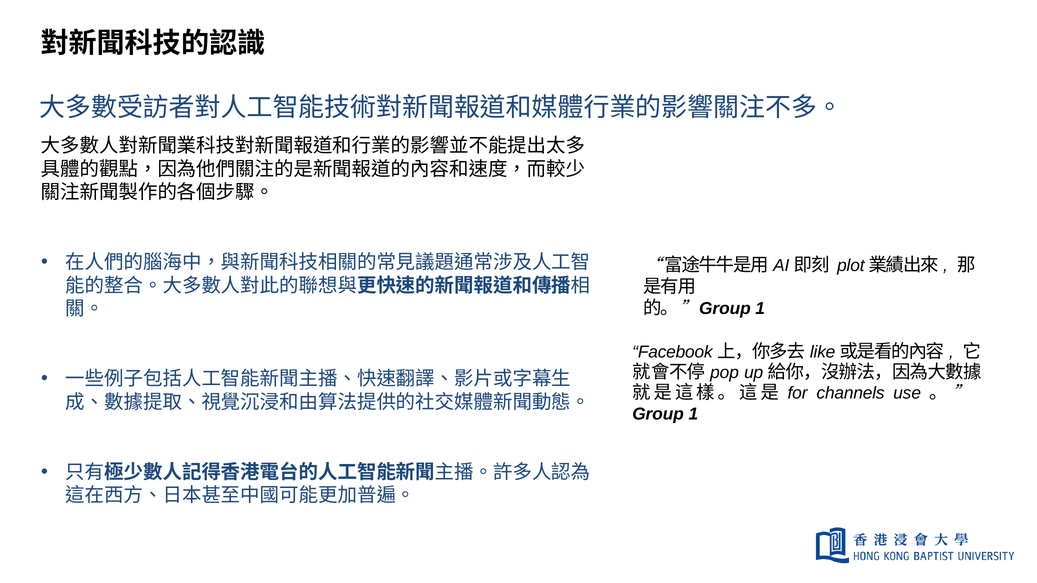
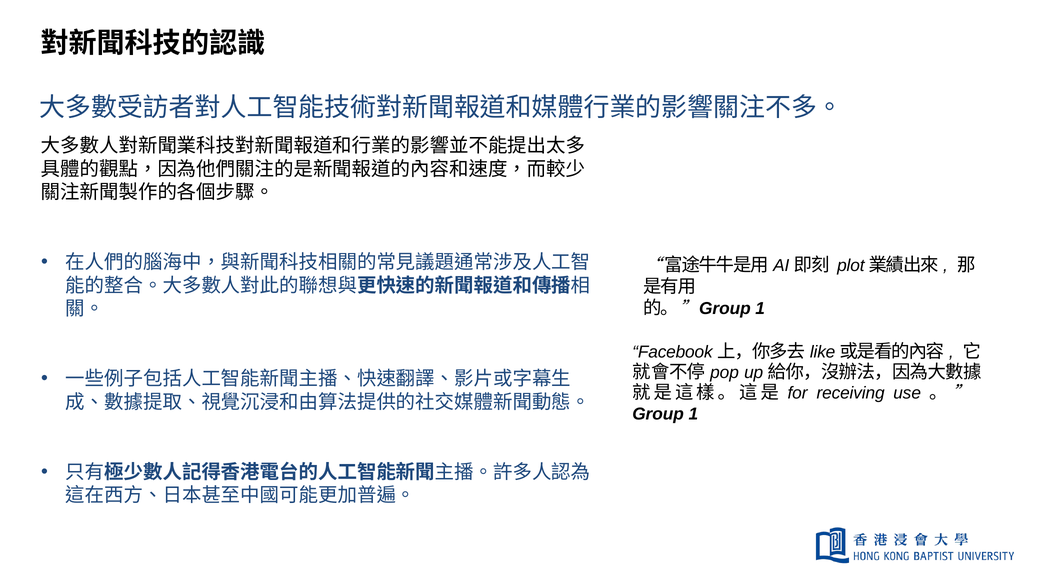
channels: channels -> receiving (851, 393)
